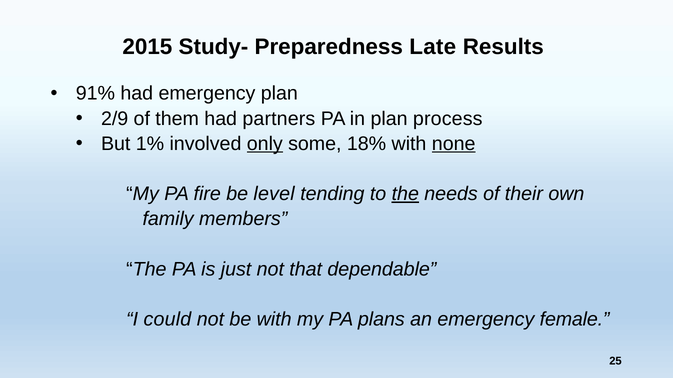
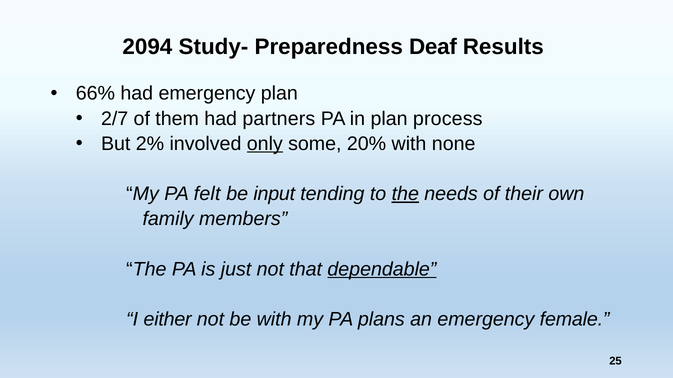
2015: 2015 -> 2094 (147, 47)
Late: Late -> Deaf (433, 47)
91%: 91% -> 66% (95, 94)
2/9: 2/9 -> 2/7 (115, 119)
1%: 1% -> 2% (150, 144)
18%: 18% -> 20% (367, 144)
none underline: present -> none (454, 144)
fire: fire -> felt (207, 194)
level: level -> input (274, 194)
dependable underline: none -> present (382, 270)
could: could -> either (168, 320)
